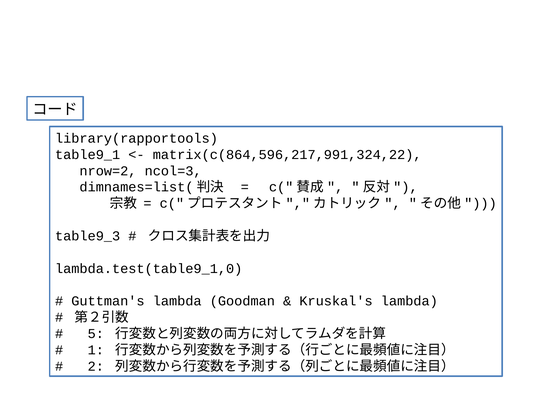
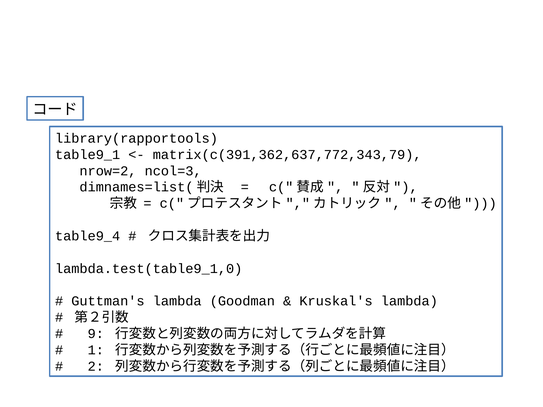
matrix(c(864,596,217,991,324,22: matrix(c(864,596,217,991,324,22 -> matrix(c(391,362,637,772,343,79 (287, 155)
table9_3: table9_3 -> table9_4 (88, 236)
5: 5 -> 9 (96, 334)
